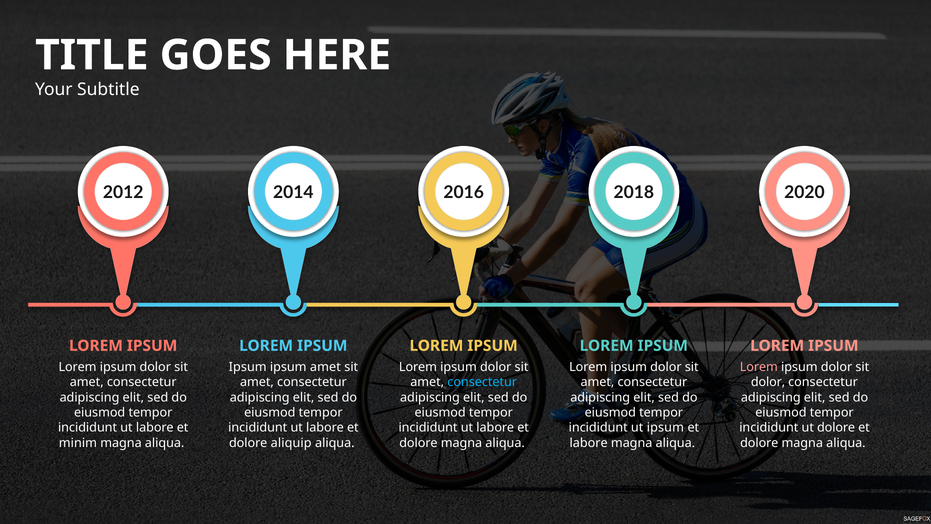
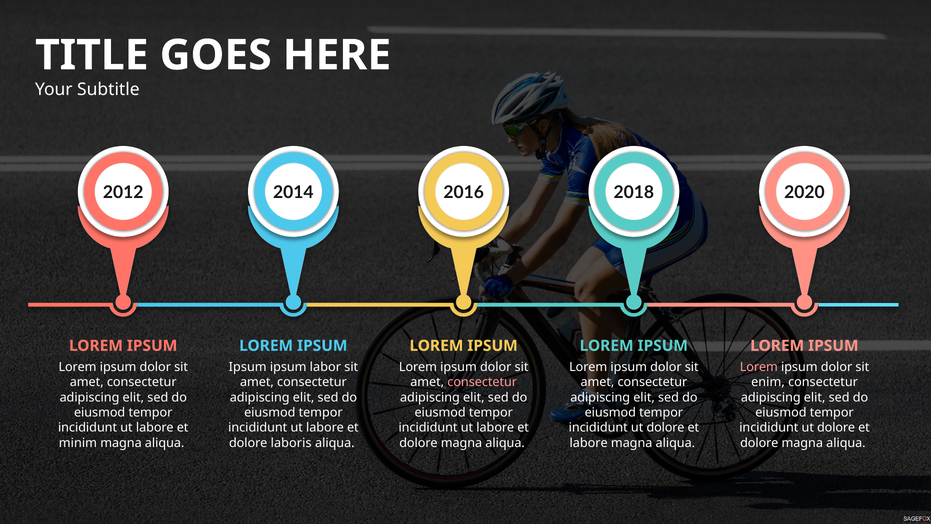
ipsum amet: amet -> labor (325, 367)
consectetur colour: light blue -> pink (482, 382)
dolor: dolor -> enim (768, 382)
ipsum: ipsum -> dolore (665, 427)
aliquip: aliquip -> laboris (291, 443)
